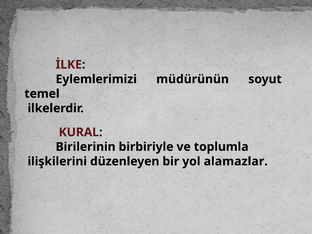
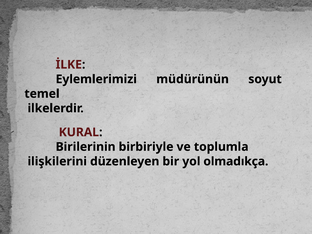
alamazlar: alamazlar -> olmadıkça (236, 161)
